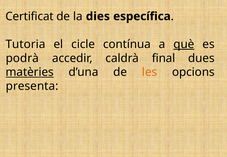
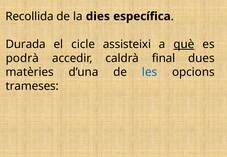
Certificat: Certificat -> Recollida (30, 16)
Tutoria: Tutoria -> Durada (26, 44)
contínua: contínua -> assisteixi (127, 44)
matèries underline: present -> none (30, 72)
les colour: orange -> blue (150, 72)
presenta: presenta -> trameses (32, 86)
